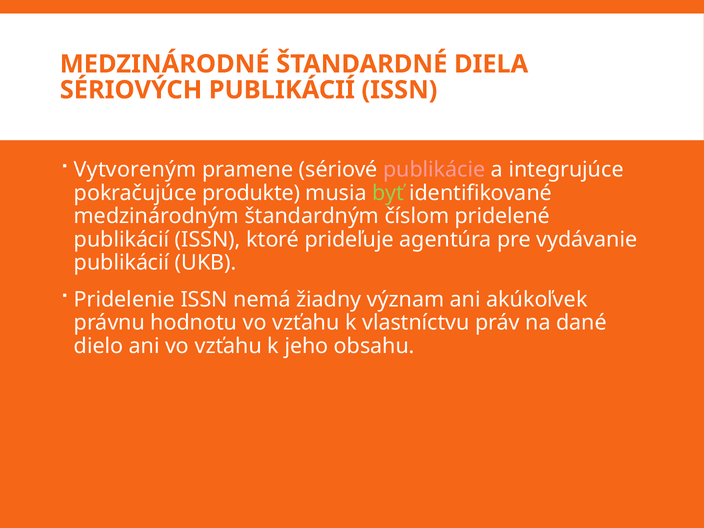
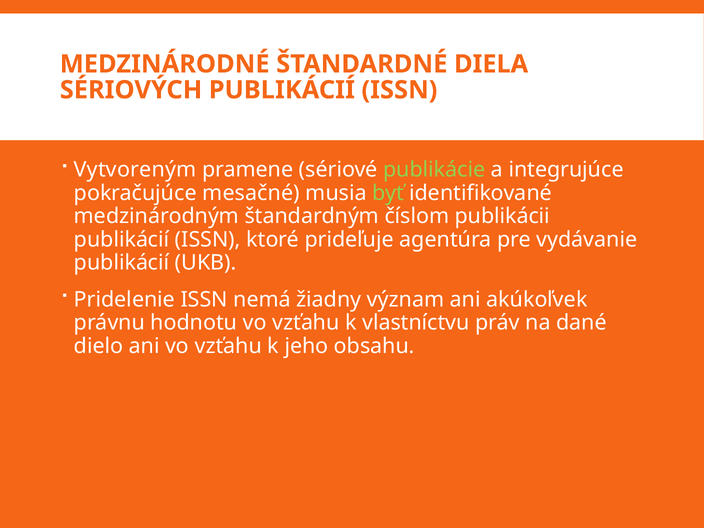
publikácie colour: pink -> light green (434, 170)
produkte: produkte -> mesačné (251, 193)
pridelené: pridelené -> publikácii (502, 216)
